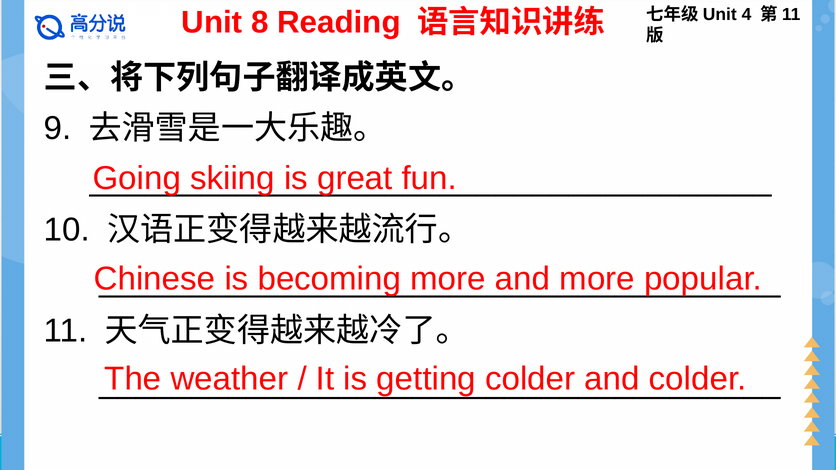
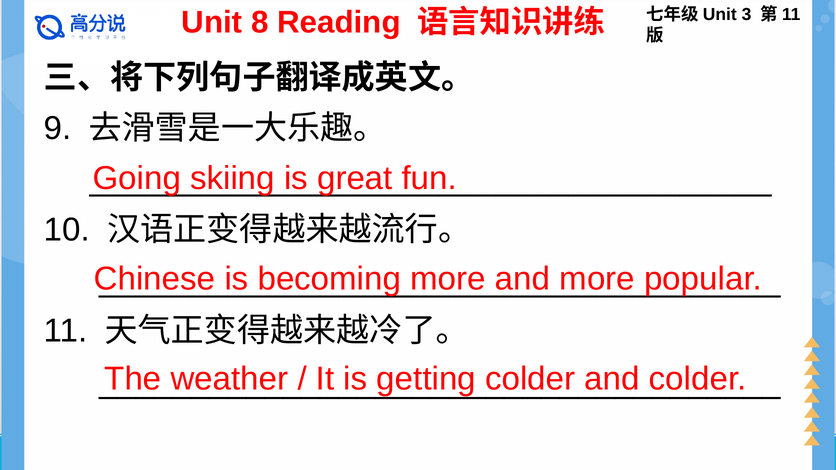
4: 4 -> 3 (746, 15)
